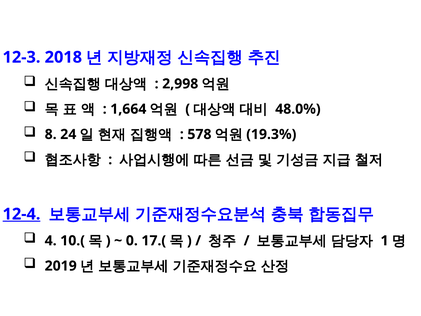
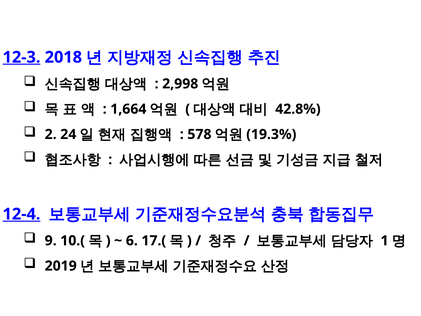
12-3 underline: none -> present (22, 57)
48.0%: 48.0% -> 42.8% (298, 109)
8: 8 -> 2 (51, 134)
4: 4 -> 9 (51, 240)
0: 0 -> 6 (132, 240)
